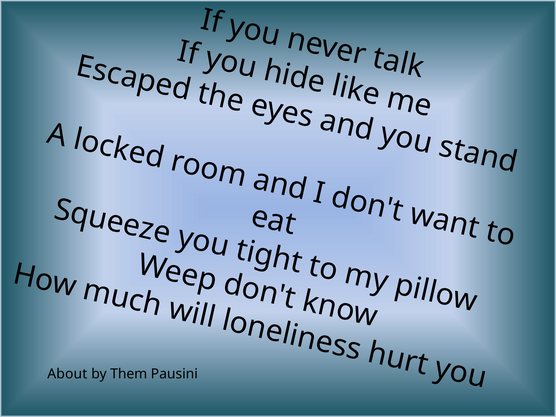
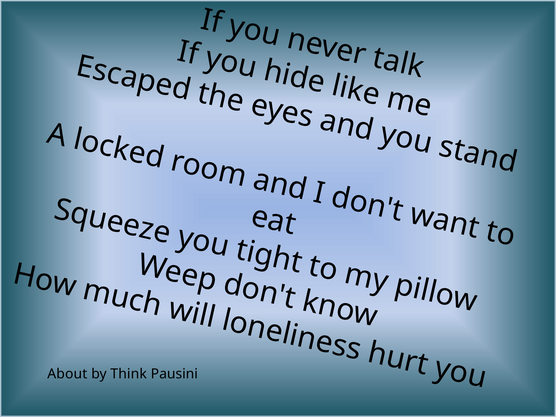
Them: Them -> Think (129, 374)
